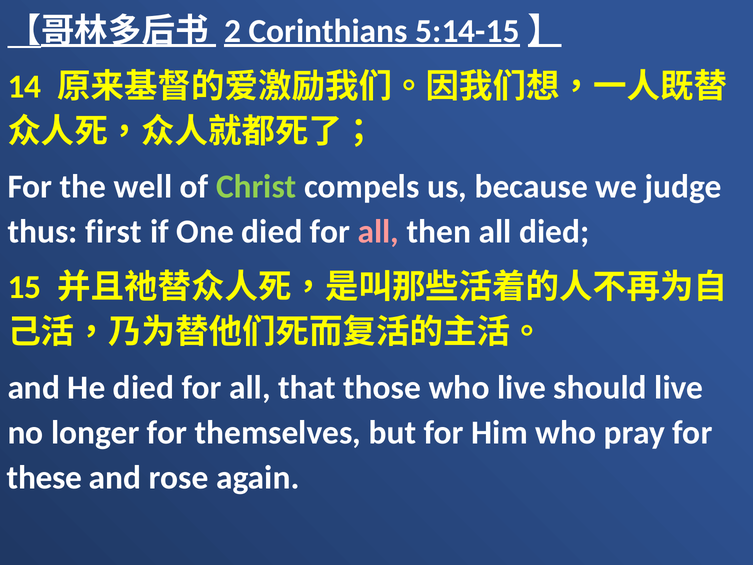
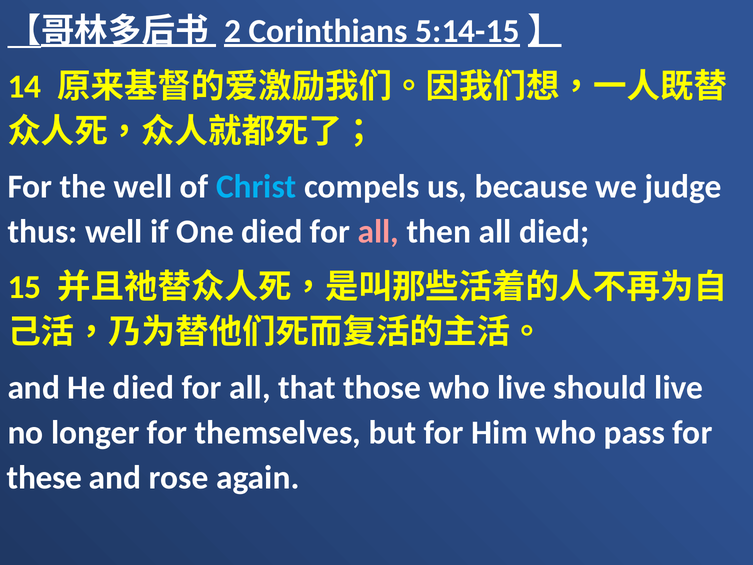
Christ colour: light green -> light blue (256, 187)
thus first: first -> well (114, 232)
pray: pray -> pass (634, 433)
